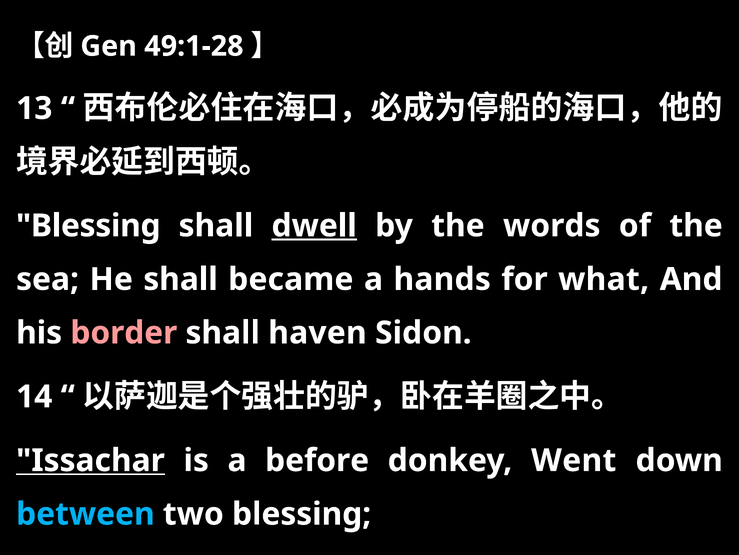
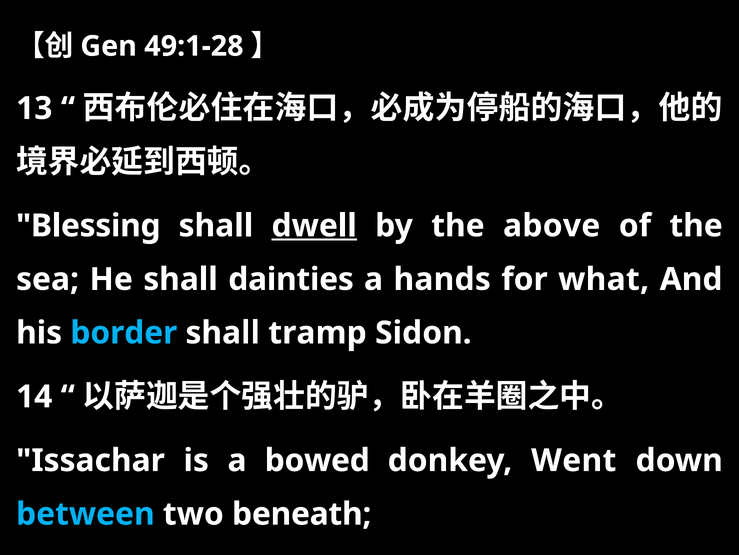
words: words -> above (552, 226)
became: became -> dainties (291, 279)
border colour: pink -> light blue (124, 332)
haven: haven -> tramp (318, 332)
Issachar underline: present -> none (90, 460)
before: before -> bowed (317, 460)
two blessing: blessing -> beneath (302, 513)
